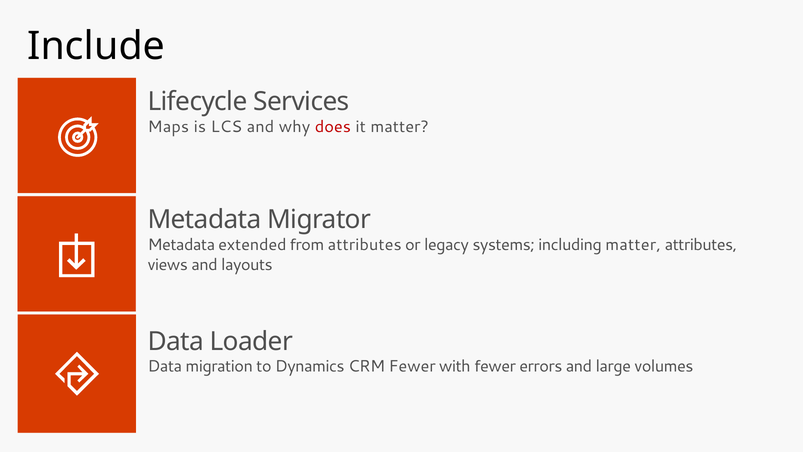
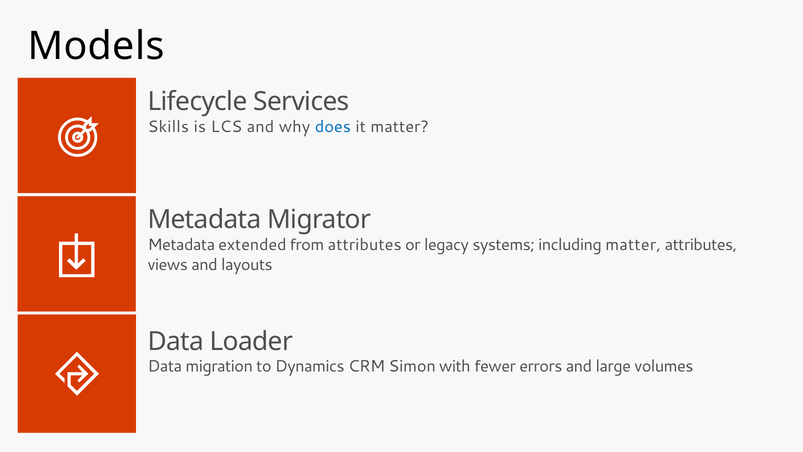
Include: Include -> Models (96, 46)
Maps: Maps -> Skills (168, 127)
does colour: red -> blue (333, 127)
CRM Fewer: Fewer -> Simon (412, 366)
